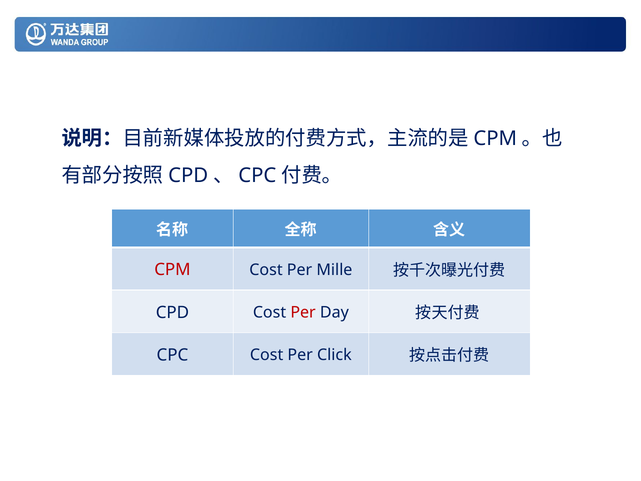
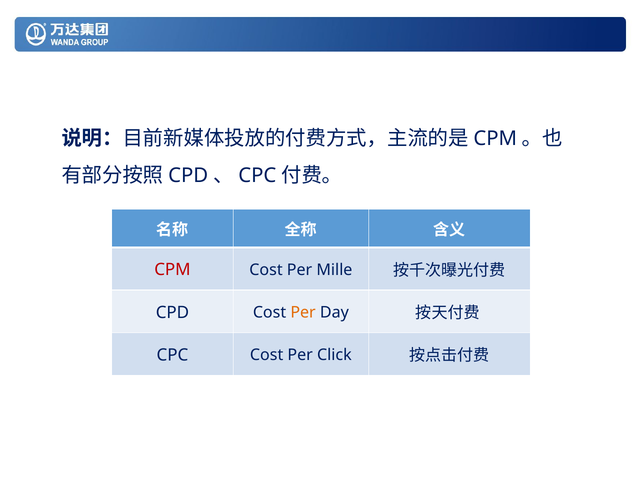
Per colour: red -> orange (303, 312)
